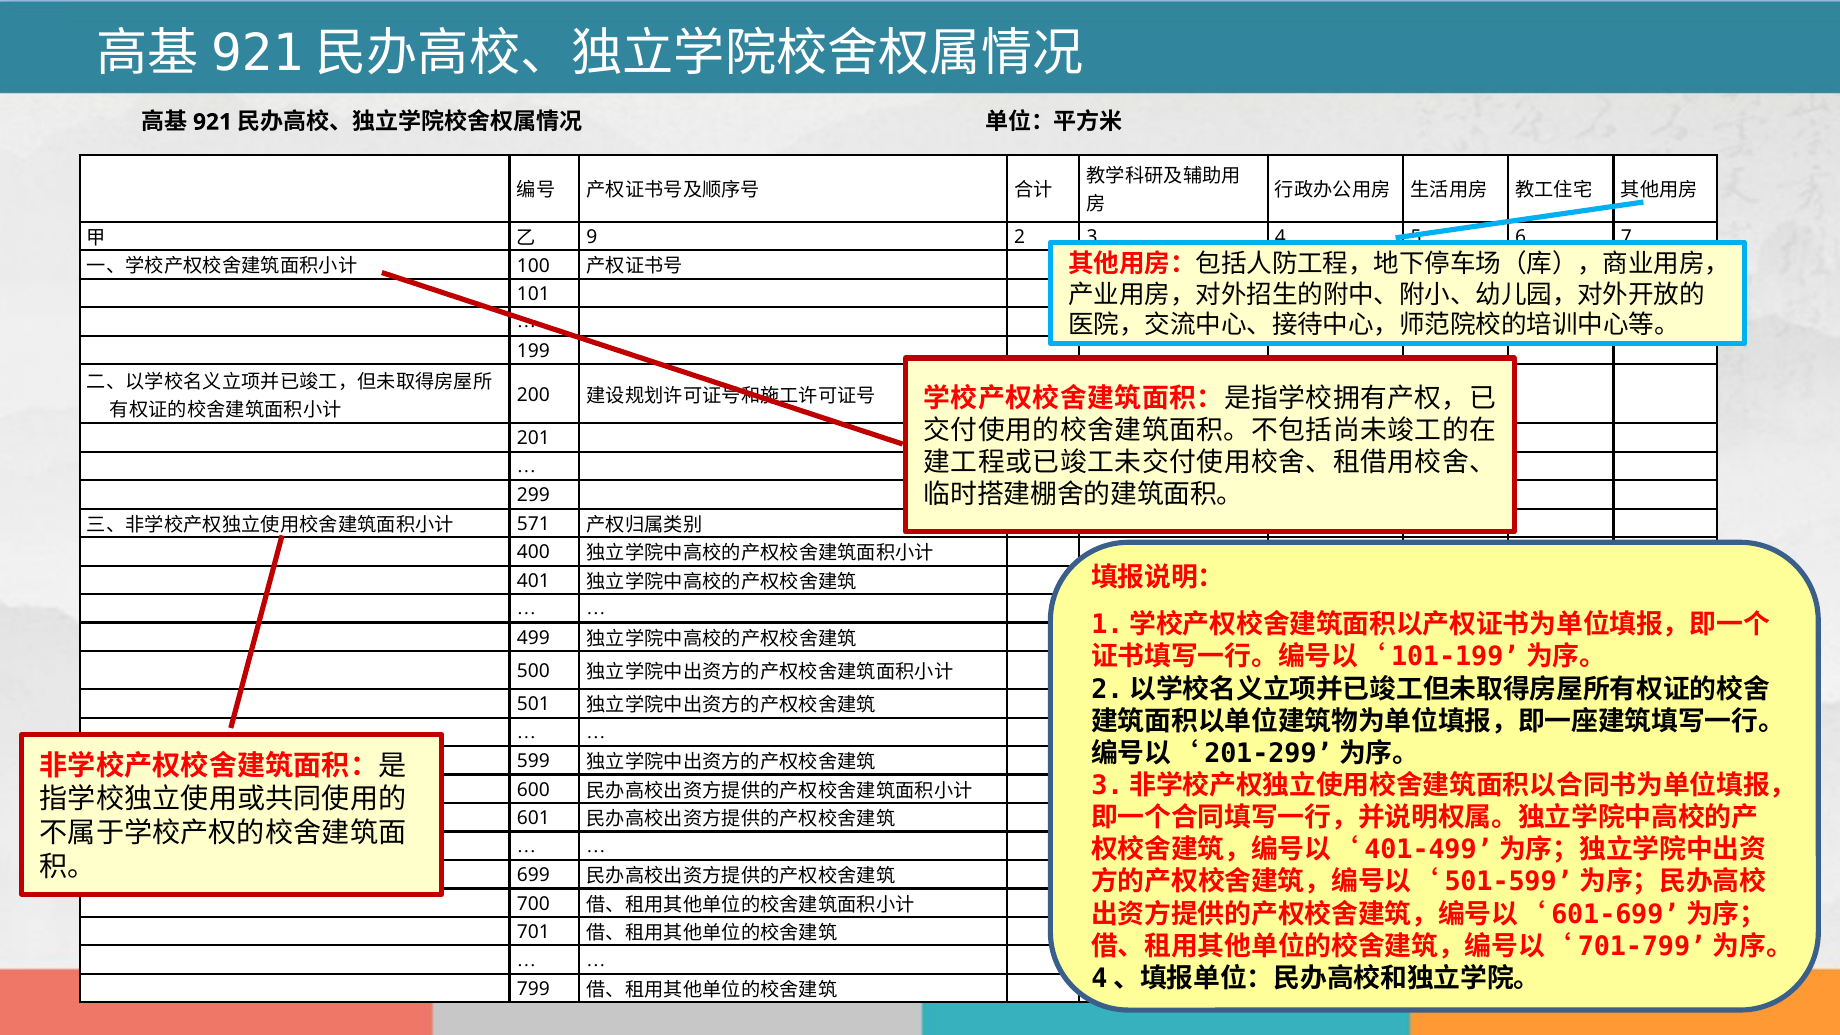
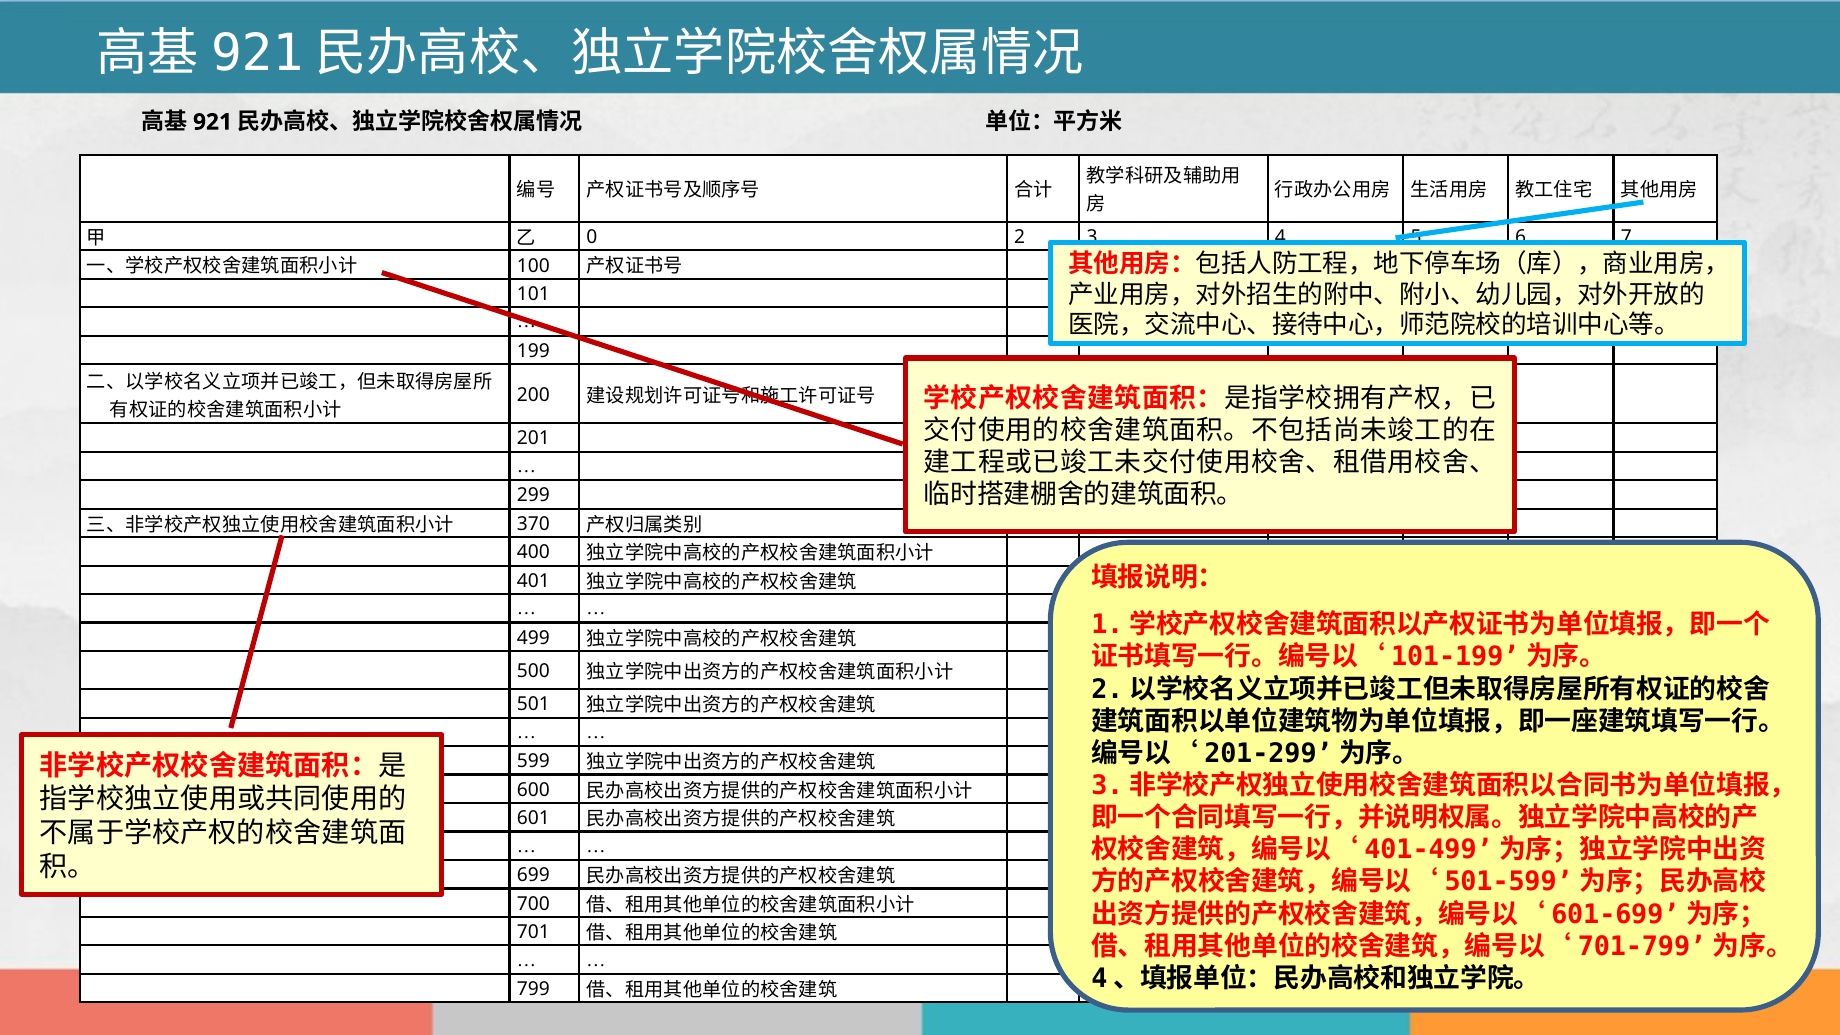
9: 9 -> 0 (592, 237)
571: 571 -> 370 (533, 524)
